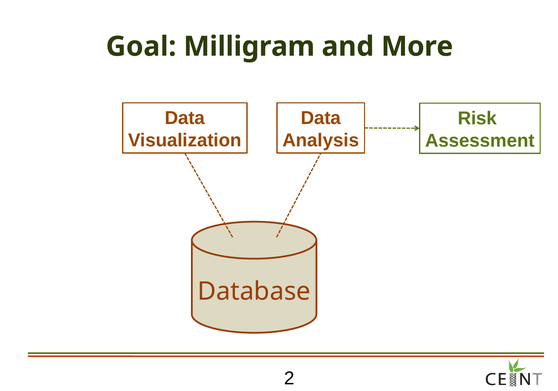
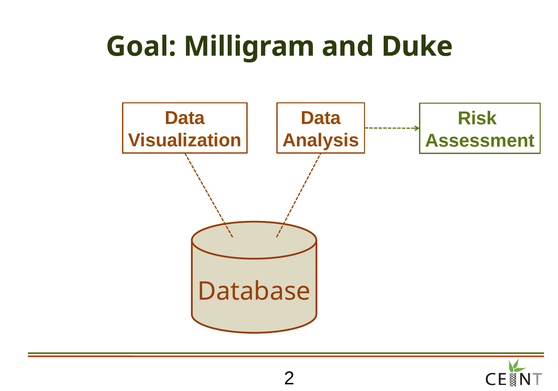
More: More -> Duke (417, 46)
